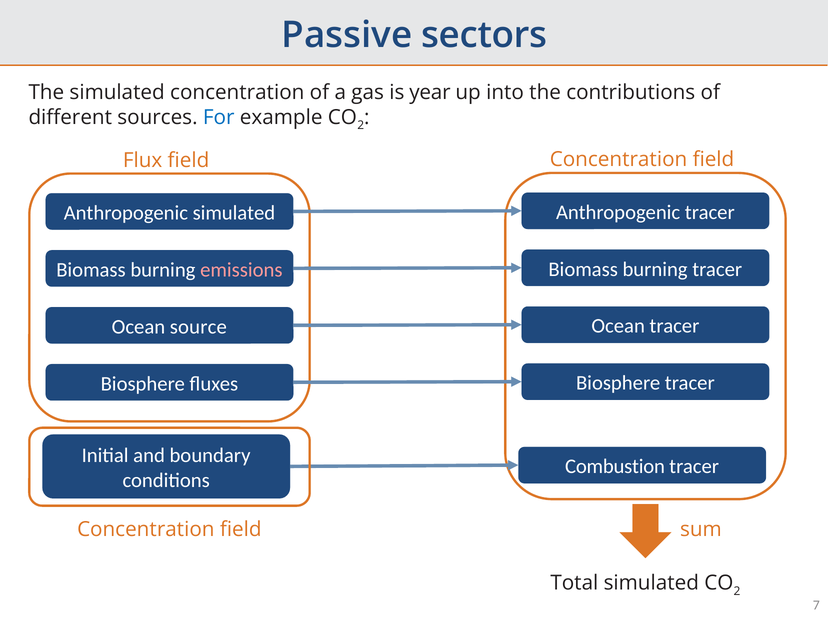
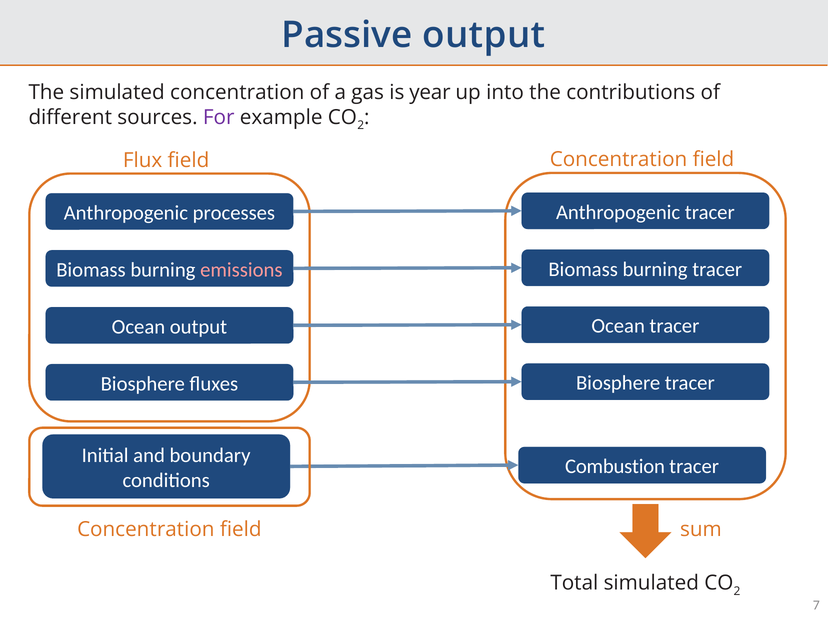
Passive sectors: sectors -> output (484, 35)
For colour: blue -> purple (219, 117)
Anthropogenic simulated: simulated -> processes (234, 213)
Ocean source: source -> output (198, 327)
